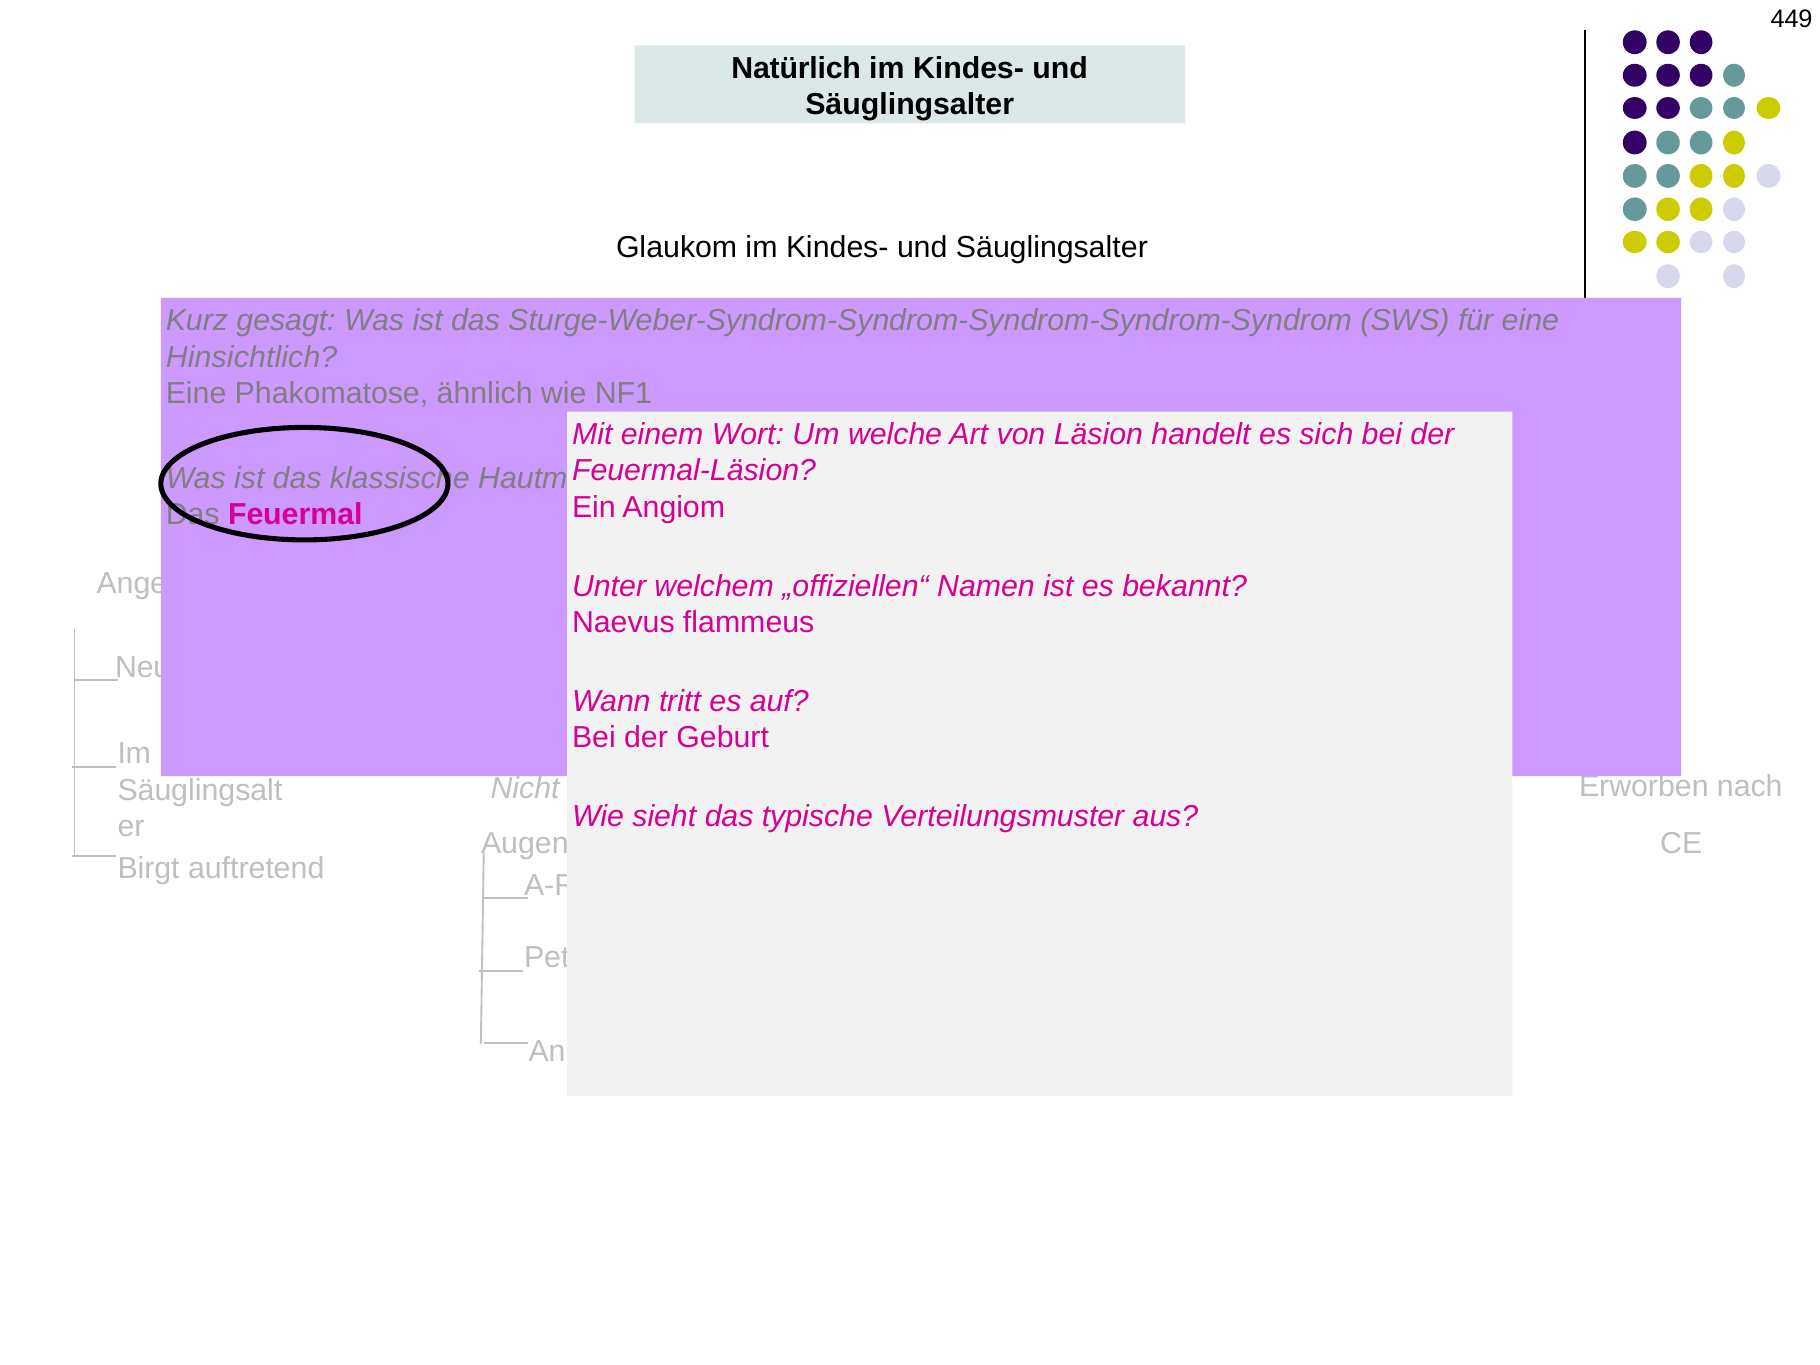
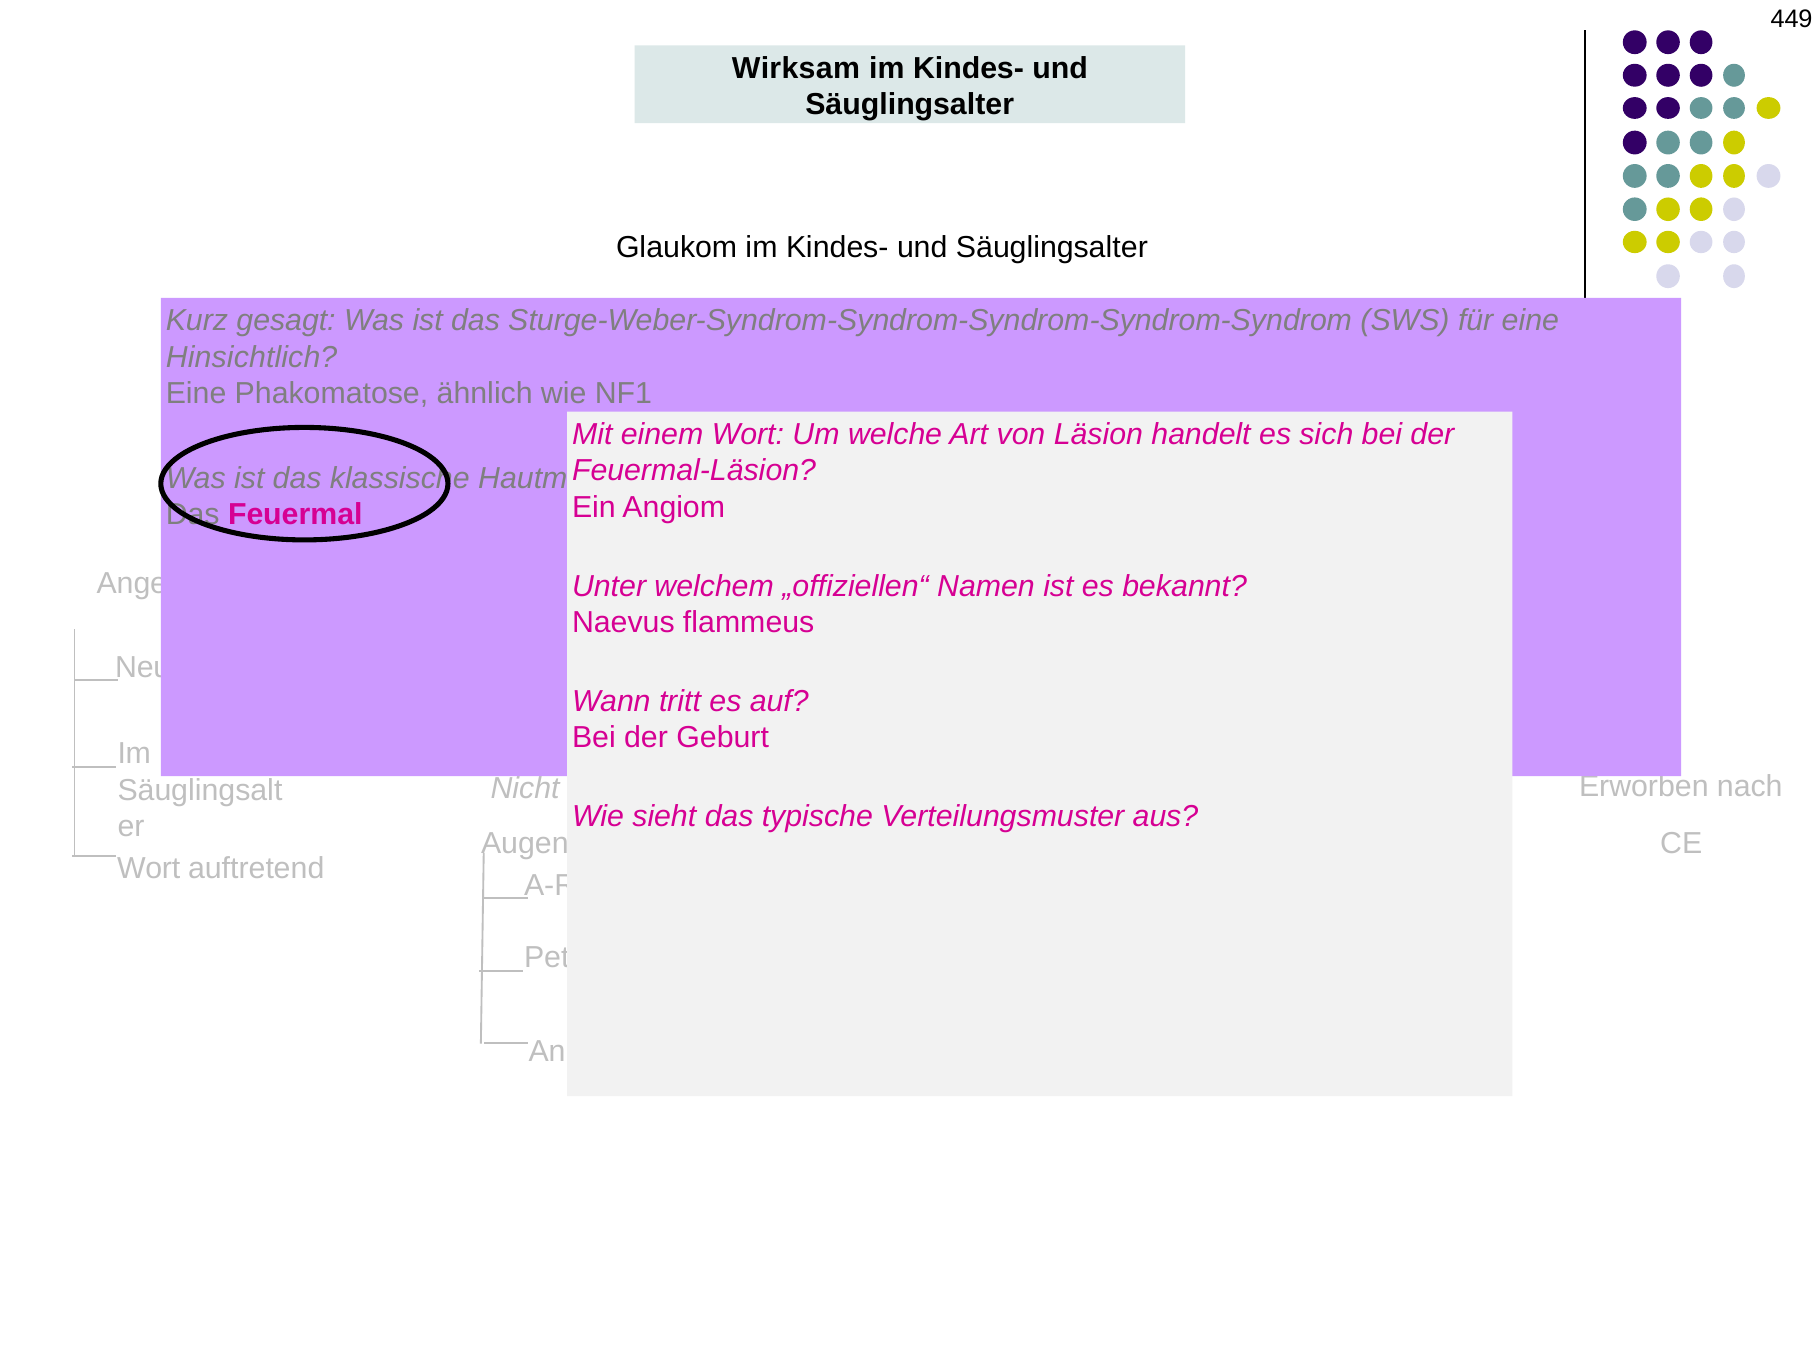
Natürlich: Natürlich -> Wirksam (796, 68)
Birgt: Birgt -> Wort (149, 869)
